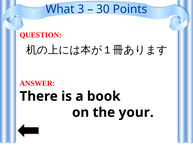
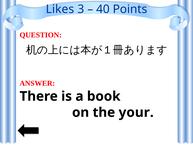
What: What -> Likes (60, 9)
30: 30 -> 40 (103, 9)
